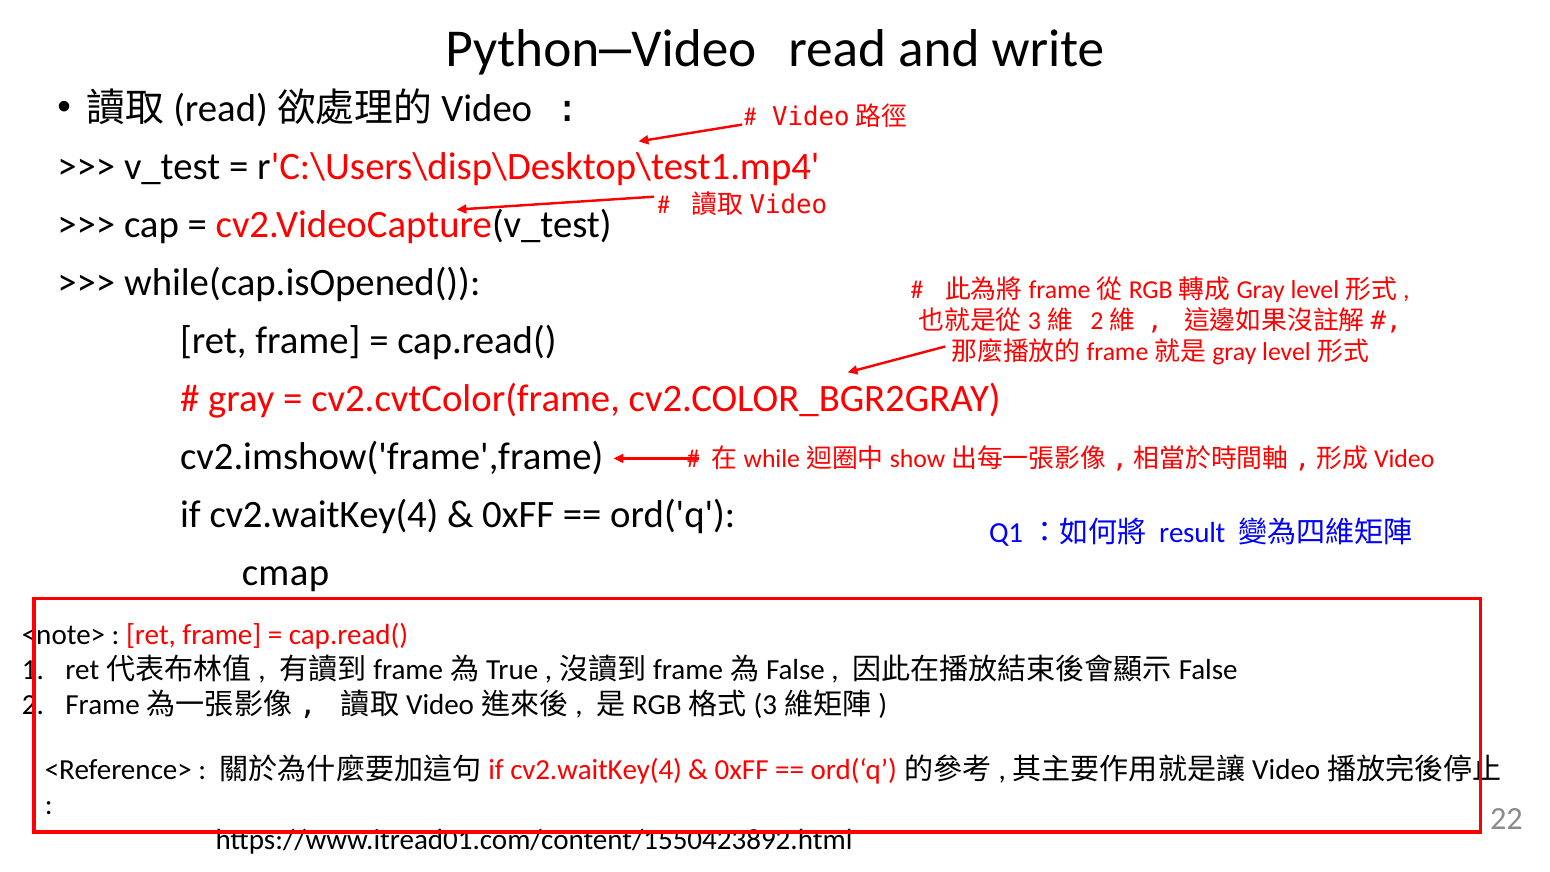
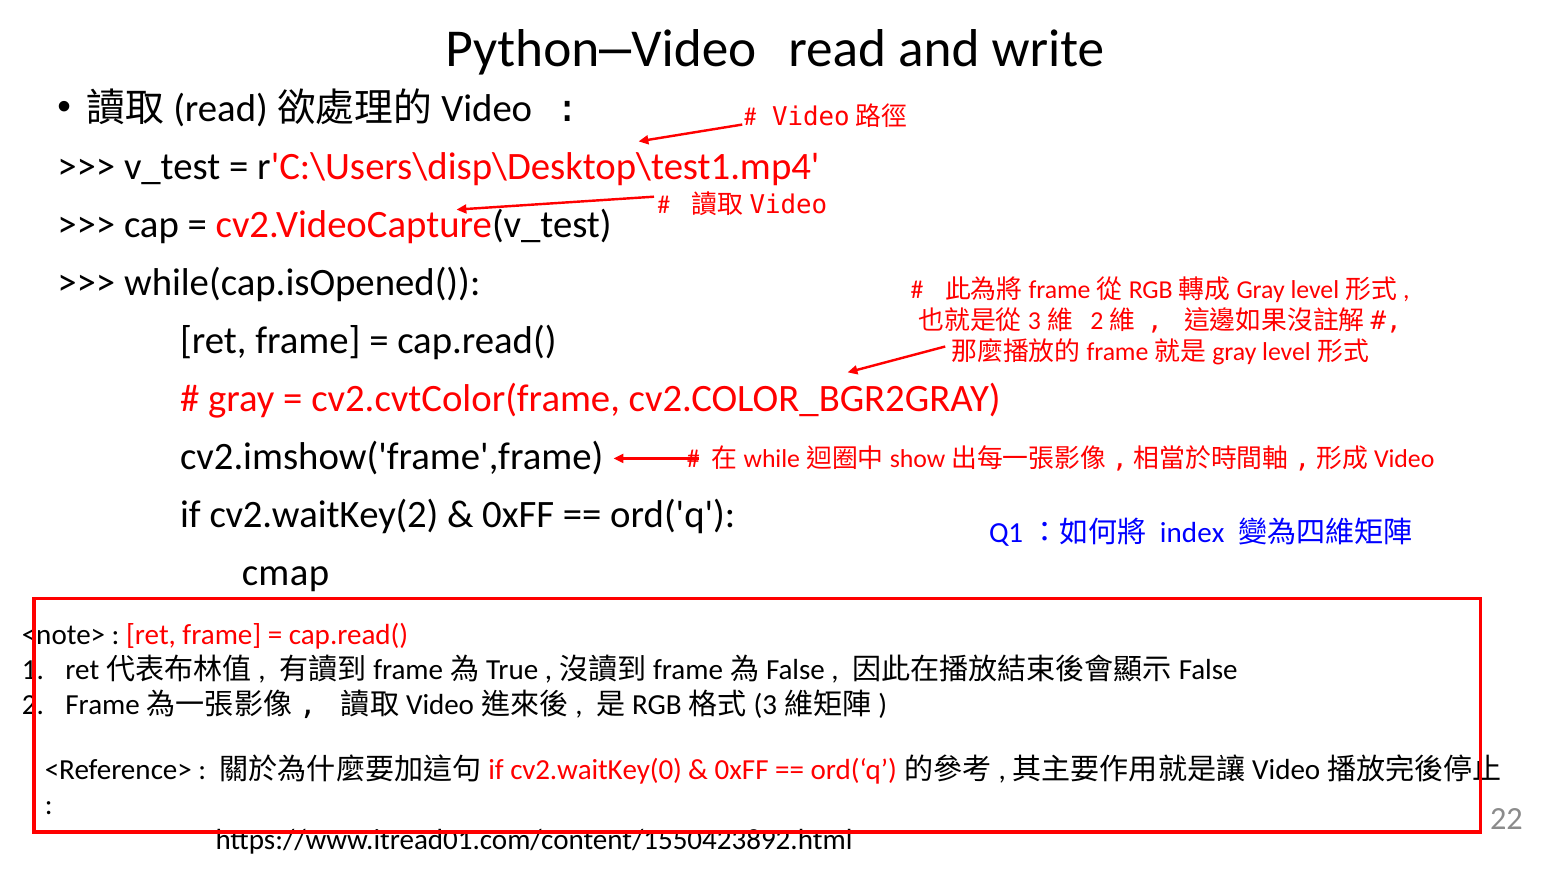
if cv2.waitKey(4: cv2.waitKey(4 -> cv2.waitKey(2 (324, 514)
result: result -> index (1192, 533)
cv2.waitKey(4: cv2.waitKey(4 -> cv2.waitKey(0 (596, 770)
